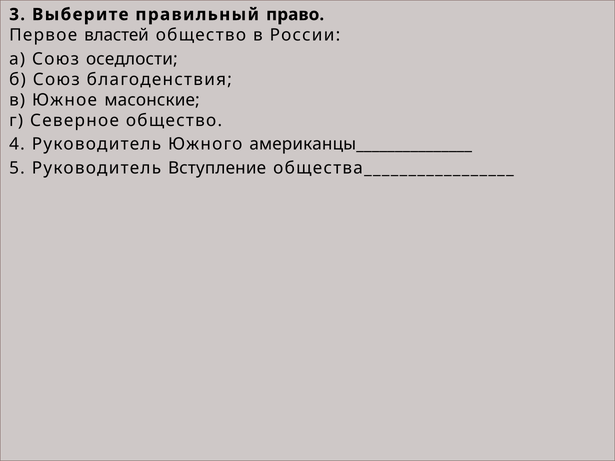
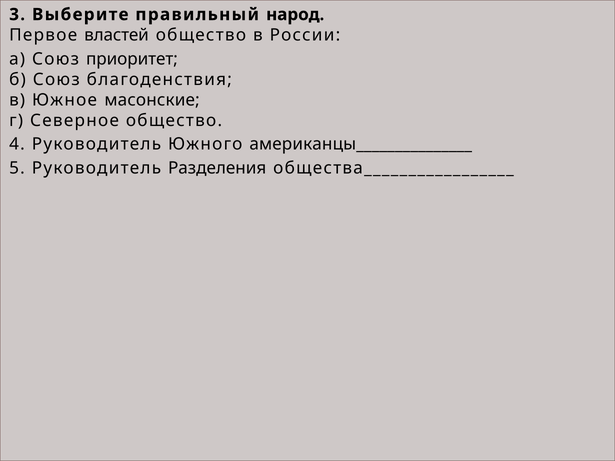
право: право -> народ (295, 15)
оседлости: оседлости -> приоритет (132, 59)
Вступление: Вступление -> Разделения (217, 168)
